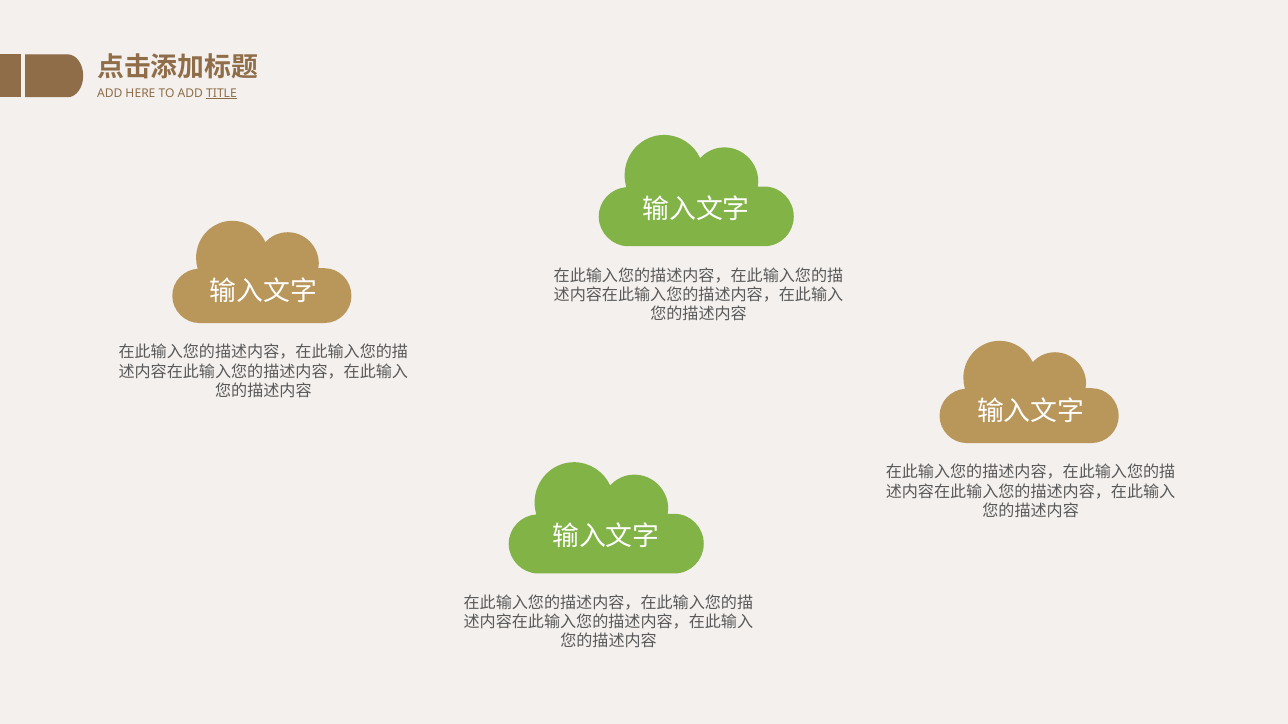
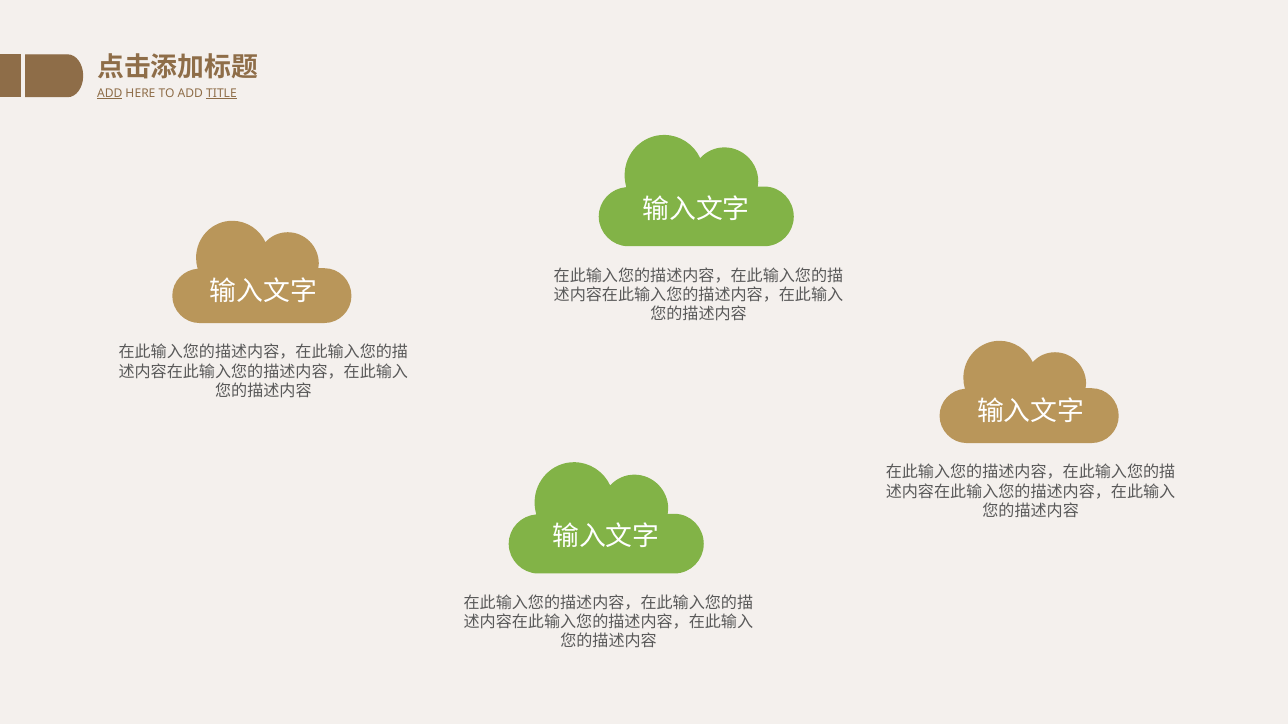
ADD underline: none -> present (110, 94)
